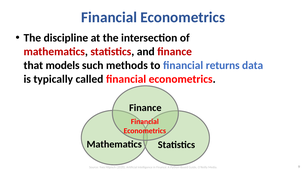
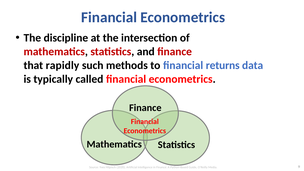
models: models -> rapidly (62, 65)
